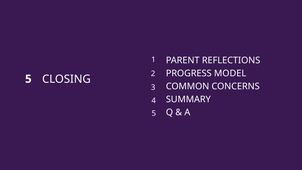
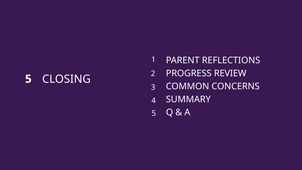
MODEL: MODEL -> REVIEW (230, 73)
